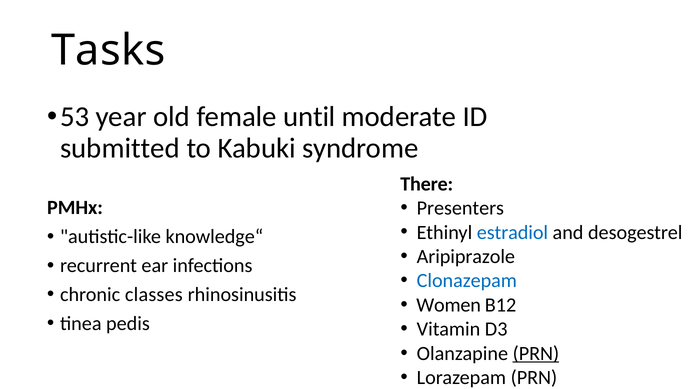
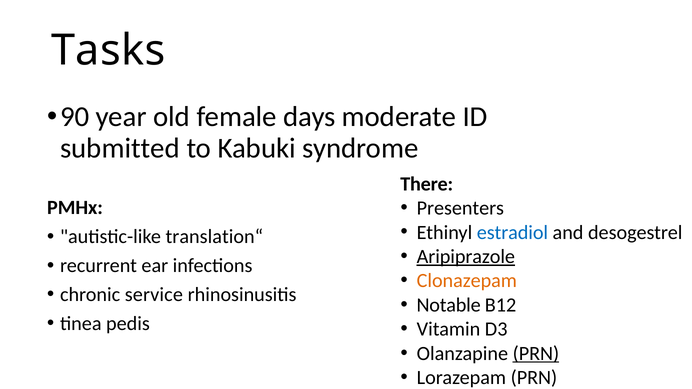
53: 53 -> 90 (75, 117)
until: until -> days (309, 117)
knowledge“: knowledge“ -> translation“ (214, 237)
Aripiprazole underline: none -> present (466, 257)
Clonazepam colour: blue -> orange (467, 281)
classes: classes -> service (154, 295)
Women: Women -> Notable (449, 305)
